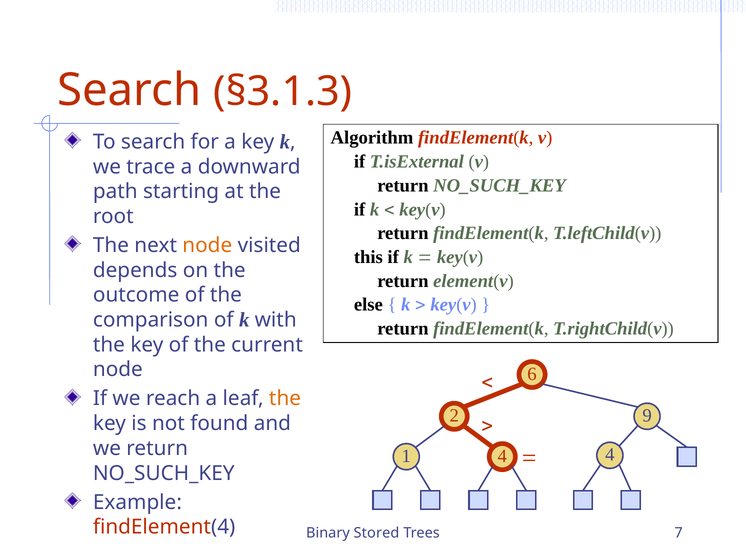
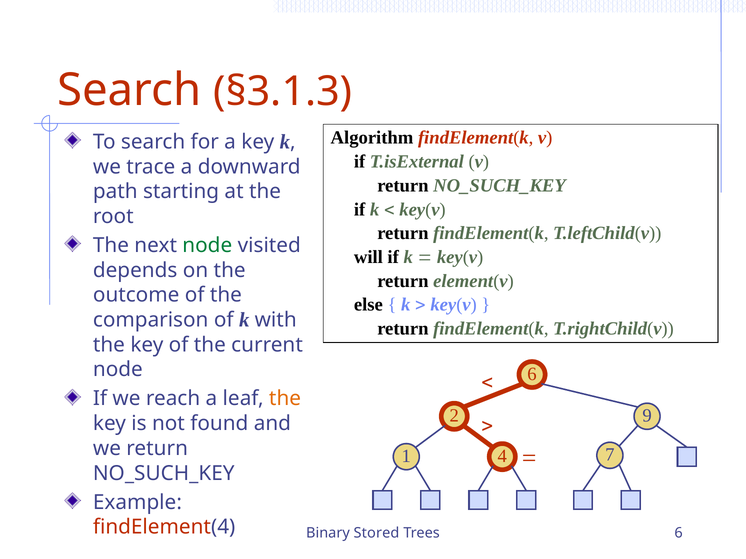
node colour: orange -> green (207, 246)
this: this -> will (368, 257)
1 4: 4 -> 7 (610, 455)
Trees 7: 7 -> 6 (679, 533)
